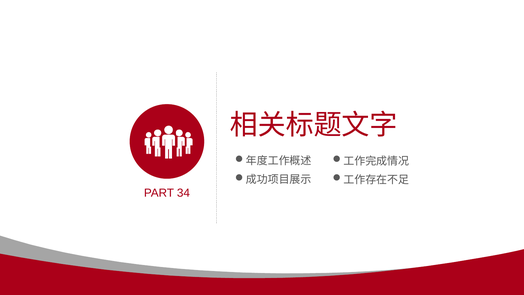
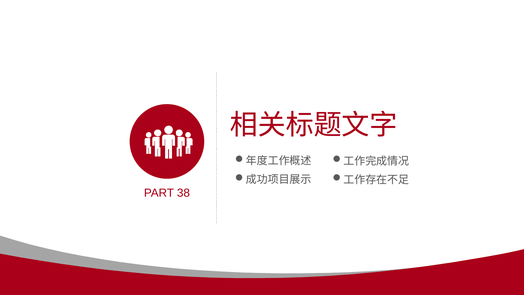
34: 34 -> 38 (183, 193)
